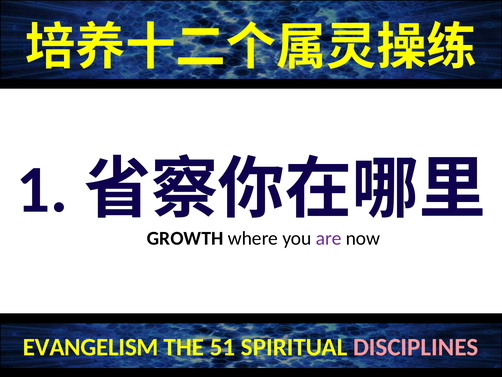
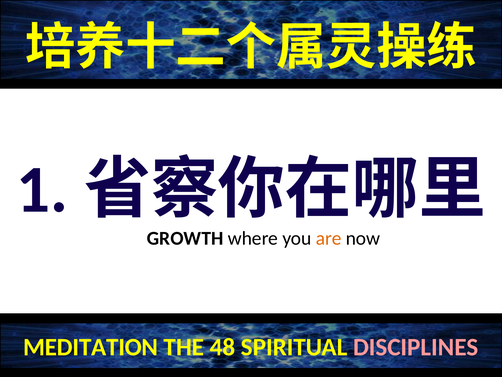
are colour: purple -> orange (329, 238)
EVANGELISM: EVANGELISM -> MEDITATION (91, 347)
51: 51 -> 48 (222, 347)
